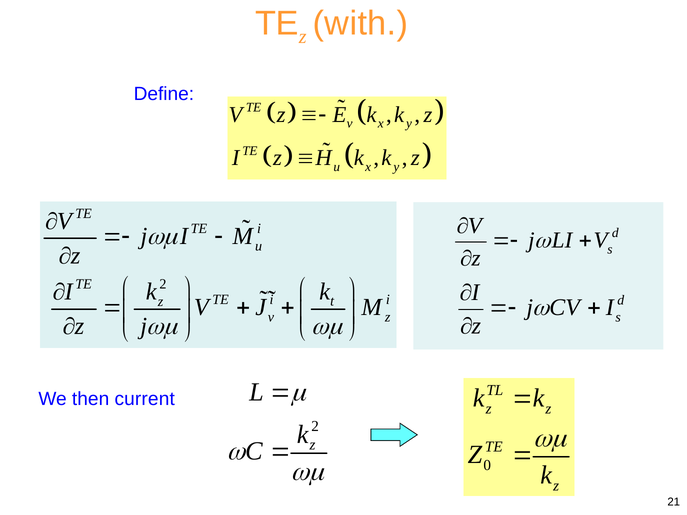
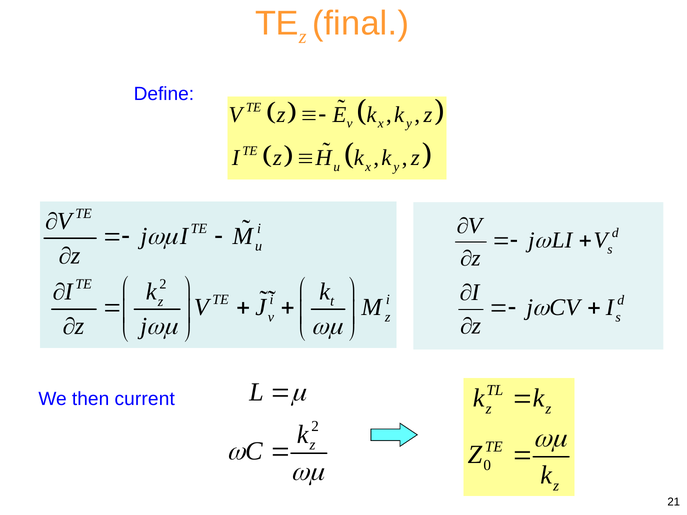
with: with -> final (361, 24)
